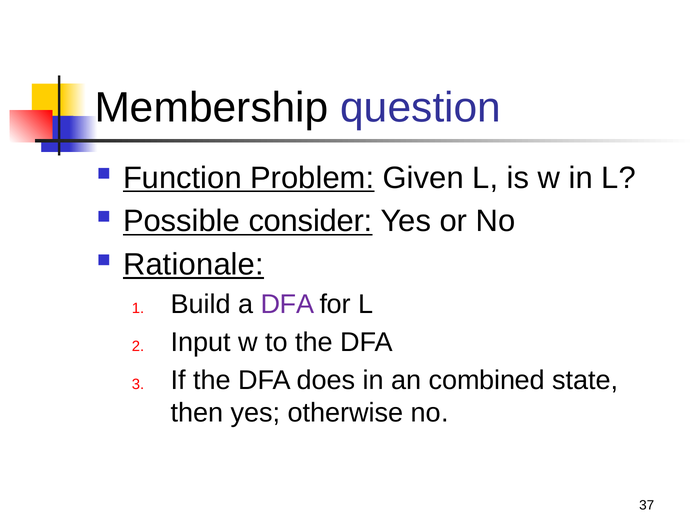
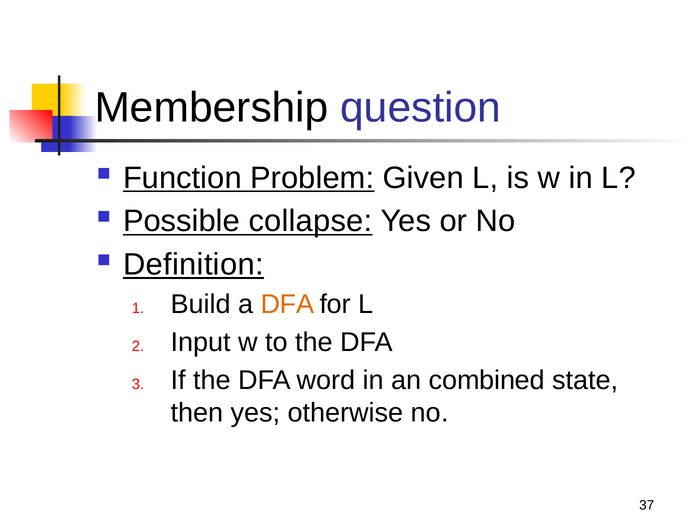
consider: consider -> collapse (310, 221)
Rationale: Rationale -> Definition (193, 264)
DFA colour: purple -> orange (287, 304)
does: does -> word (326, 380)
